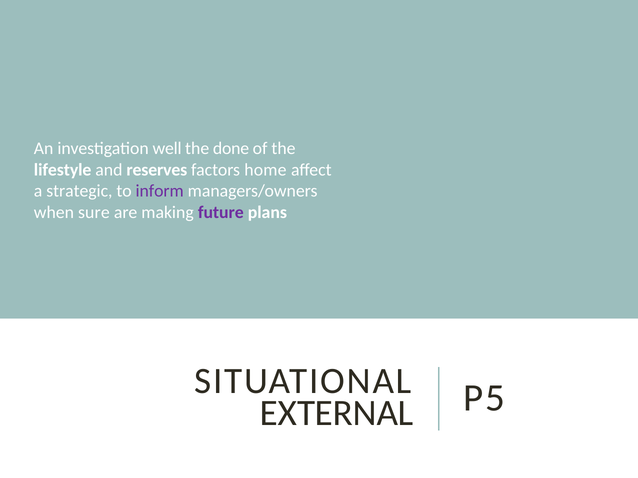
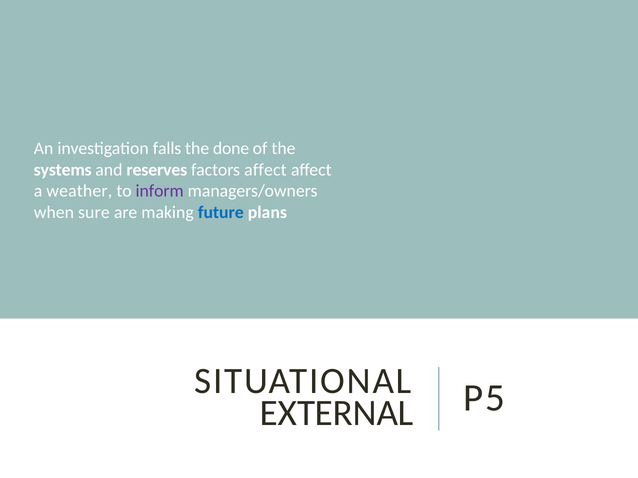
well: well -> falls (167, 149)
lifestyle: lifestyle -> systems (63, 170)
factors home: home -> affect (265, 170)
strategic: strategic -> weather (79, 191)
future colour: purple -> blue (221, 213)
